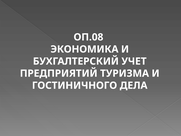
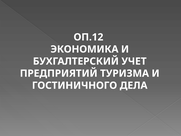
ОП.08: ОП.08 -> ОП.12 (88, 37)
